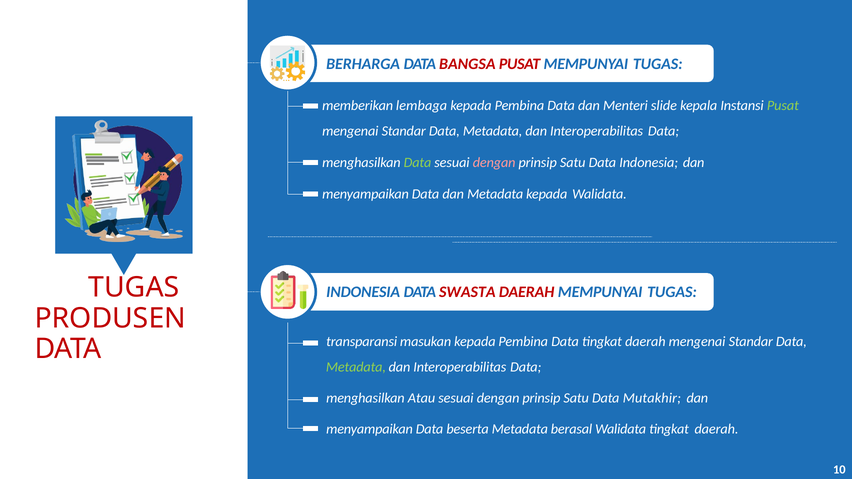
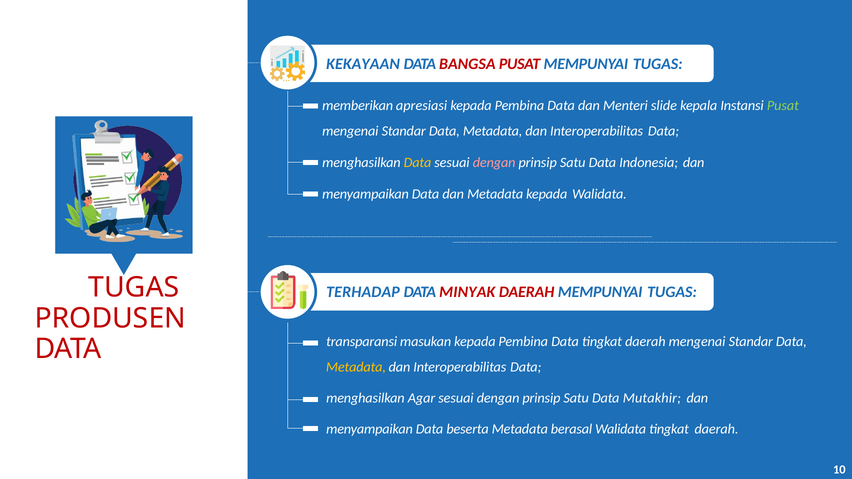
BERHARGA: BERHARGA -> KEKAYAAN (363, 64)
lembaga: lembaga -> apresiasi (422, 105)
Data colour: light green -> yellow (417, 162)
INDONESIA: INDONESIA -> TERHADAP (363, 292)
SWASTA: SWASTA -> MINYAK (467, 292)
Metadata colour: light green -> yellow (356, 367)
Atau: Atau -> Agar (422, 398)
